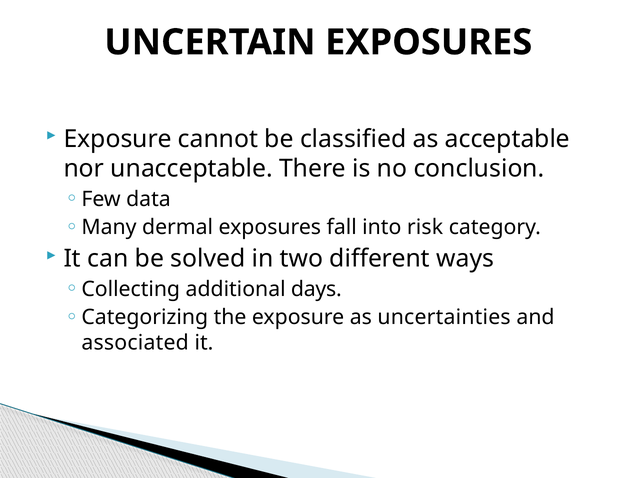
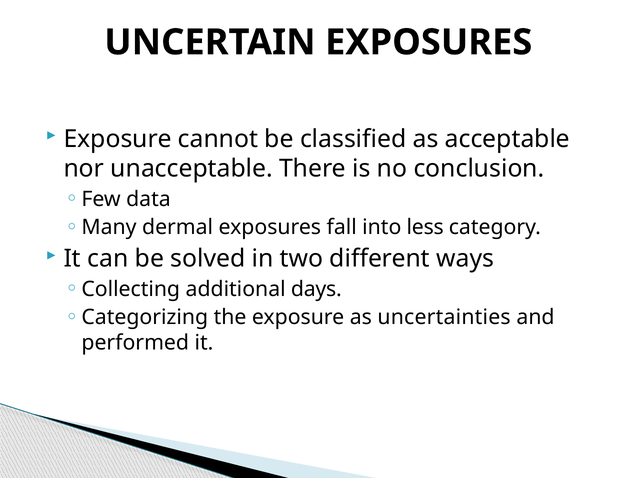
risk: risk -> less (425, 227)
associated: associated -> performed (135, 343)
